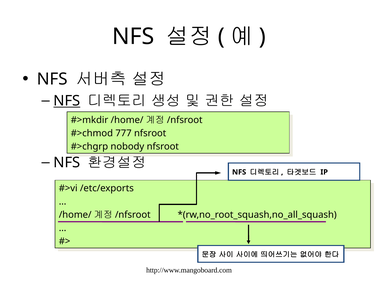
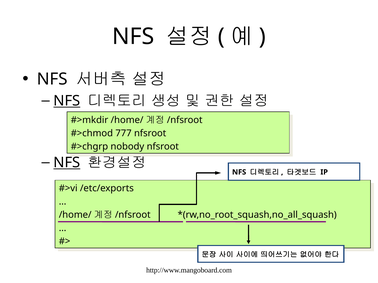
NFS underline: none -> present (67, 163)
